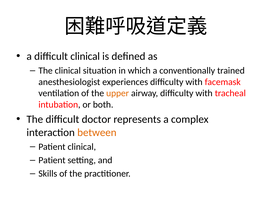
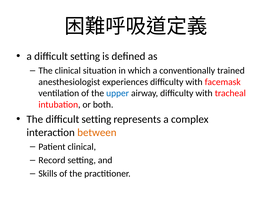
a difficult clinical: clinical -> setting (85, 56)
upper colour: orange -> blue (118, 93)
The difficult doctor: doctor -> setting (96, 119)
Patient: Patient -> Record (52, 160)
